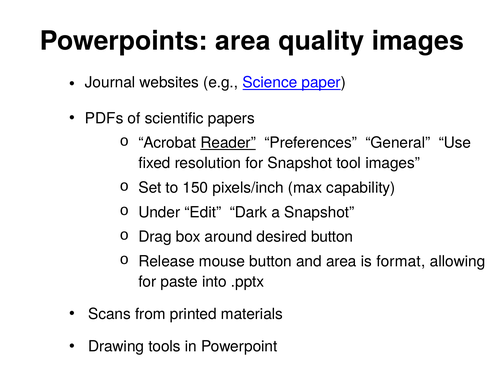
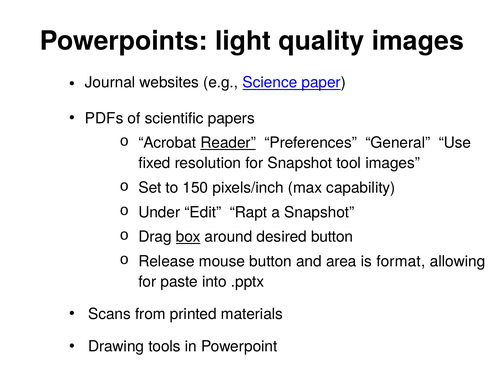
Powerpoints area: area -> light (243, 41)
Dark: Dark -> Rapt (248, 212)
box underline: none -> present (188, 237)
